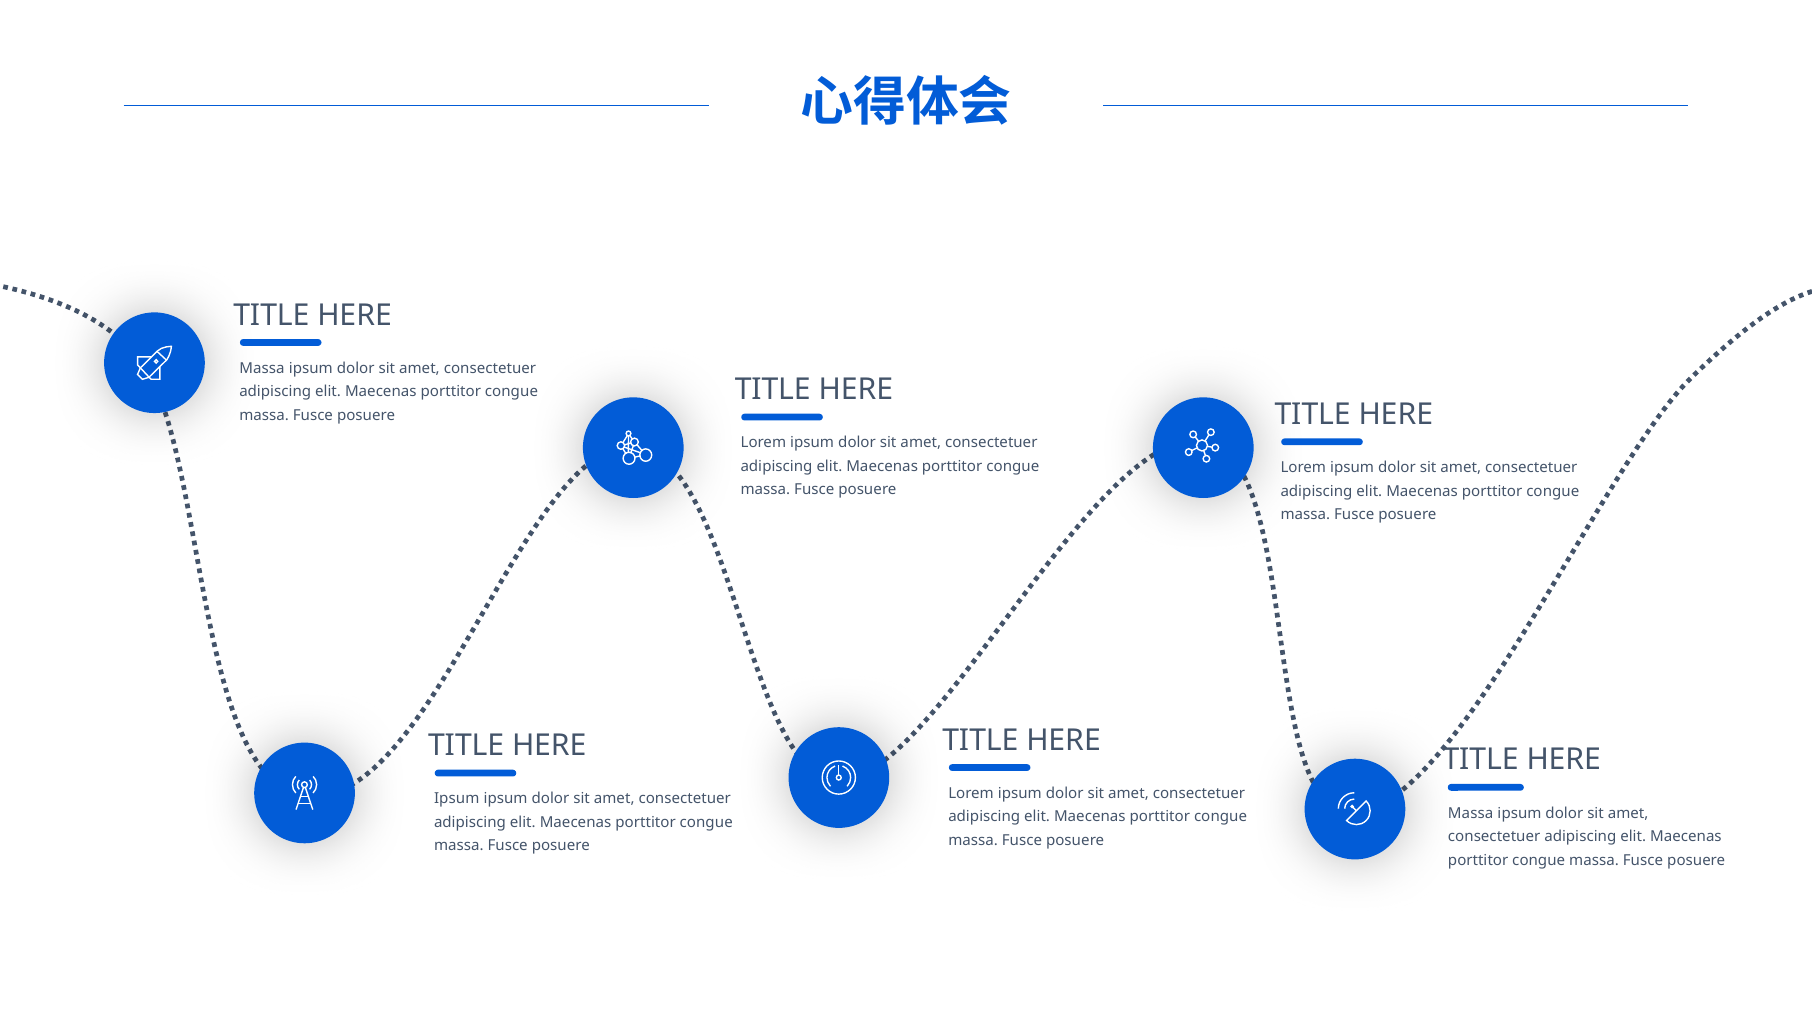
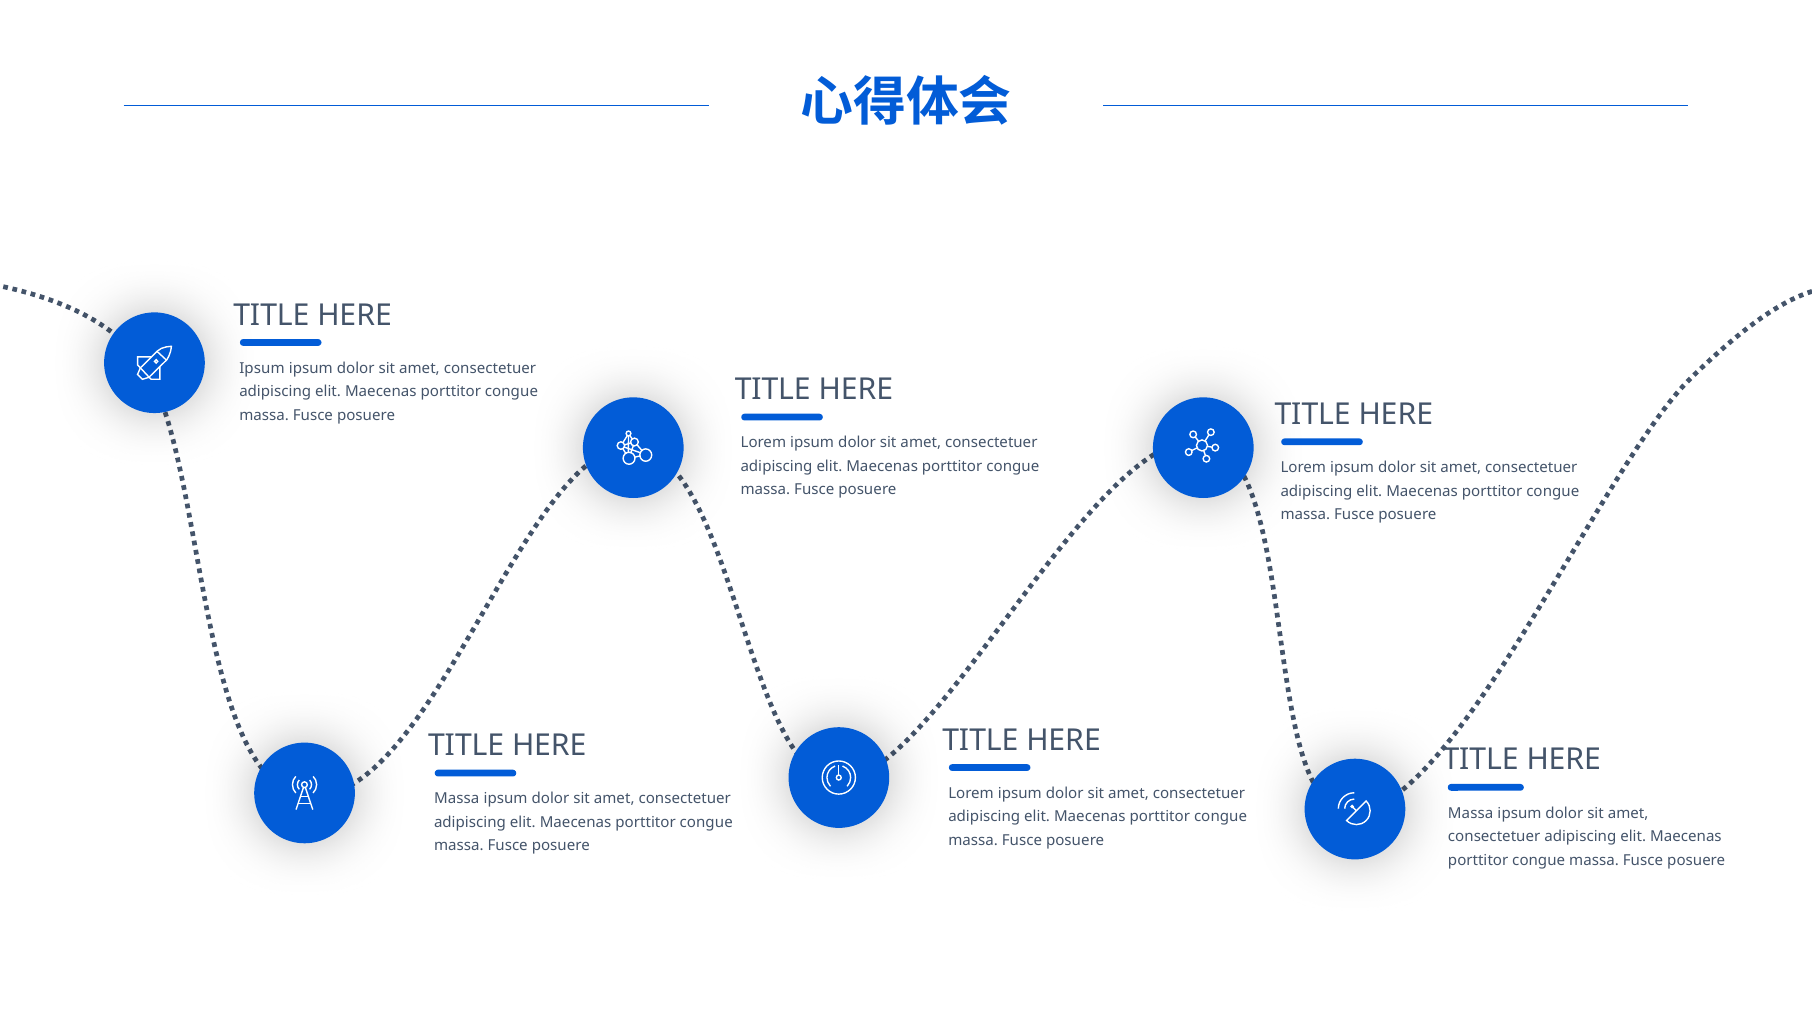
Massa: Massa -> Ipsum (262, 368)
Ipsum: Ipsum -> Massa (457, 799)
